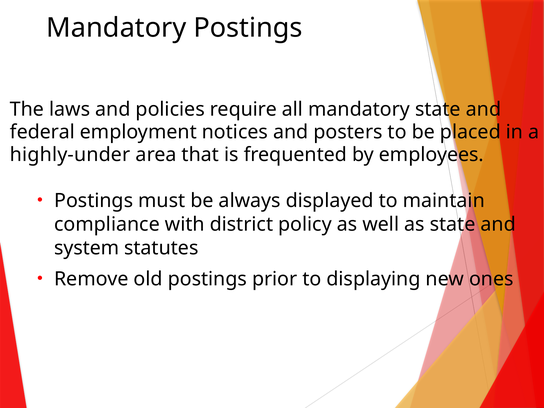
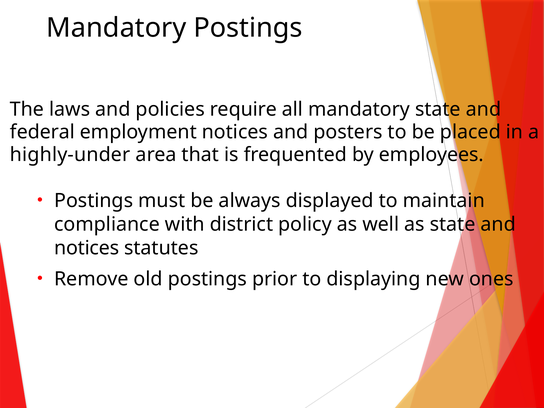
system: system -> notices (87, 248)
